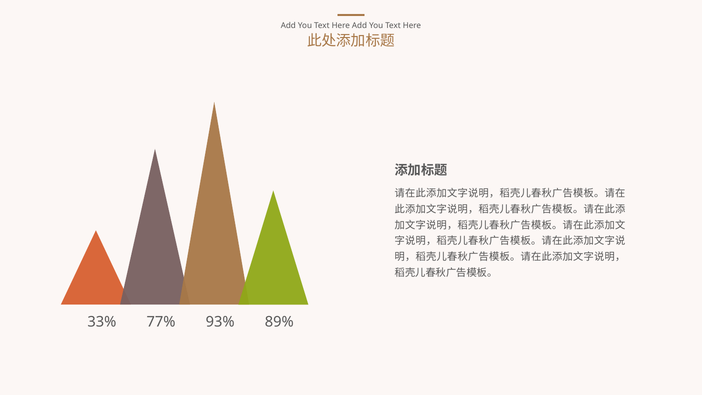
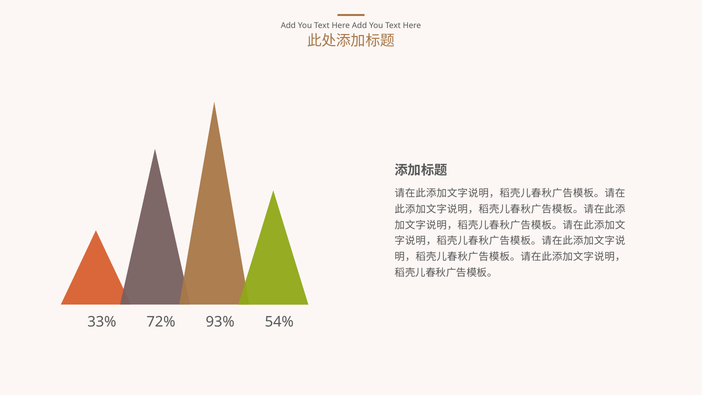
77%: 77% -> 72% (161, 322)
89%: 89% -> 54% (279, 322)
